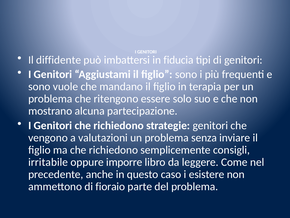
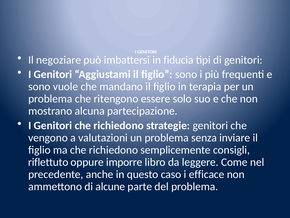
diffidente: diffidente -> negoziare (59, 60)
irritabile: irritabile -> riflettuto (48, 162)
esistere: esistere -> efficace (207, 174)
fioraio: fioraio -> alcune (110, 186)
